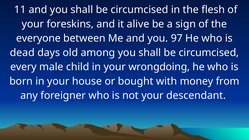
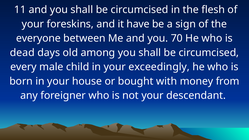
alive: alive -> have (138, 24)
97: 97 -> 70 (177, 38)
wrongdoing: wrongdoing -> exceedingly (159, 67)
